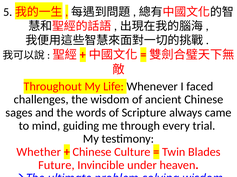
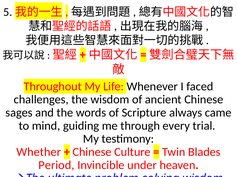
Future: Future -> Period (56, 166)
